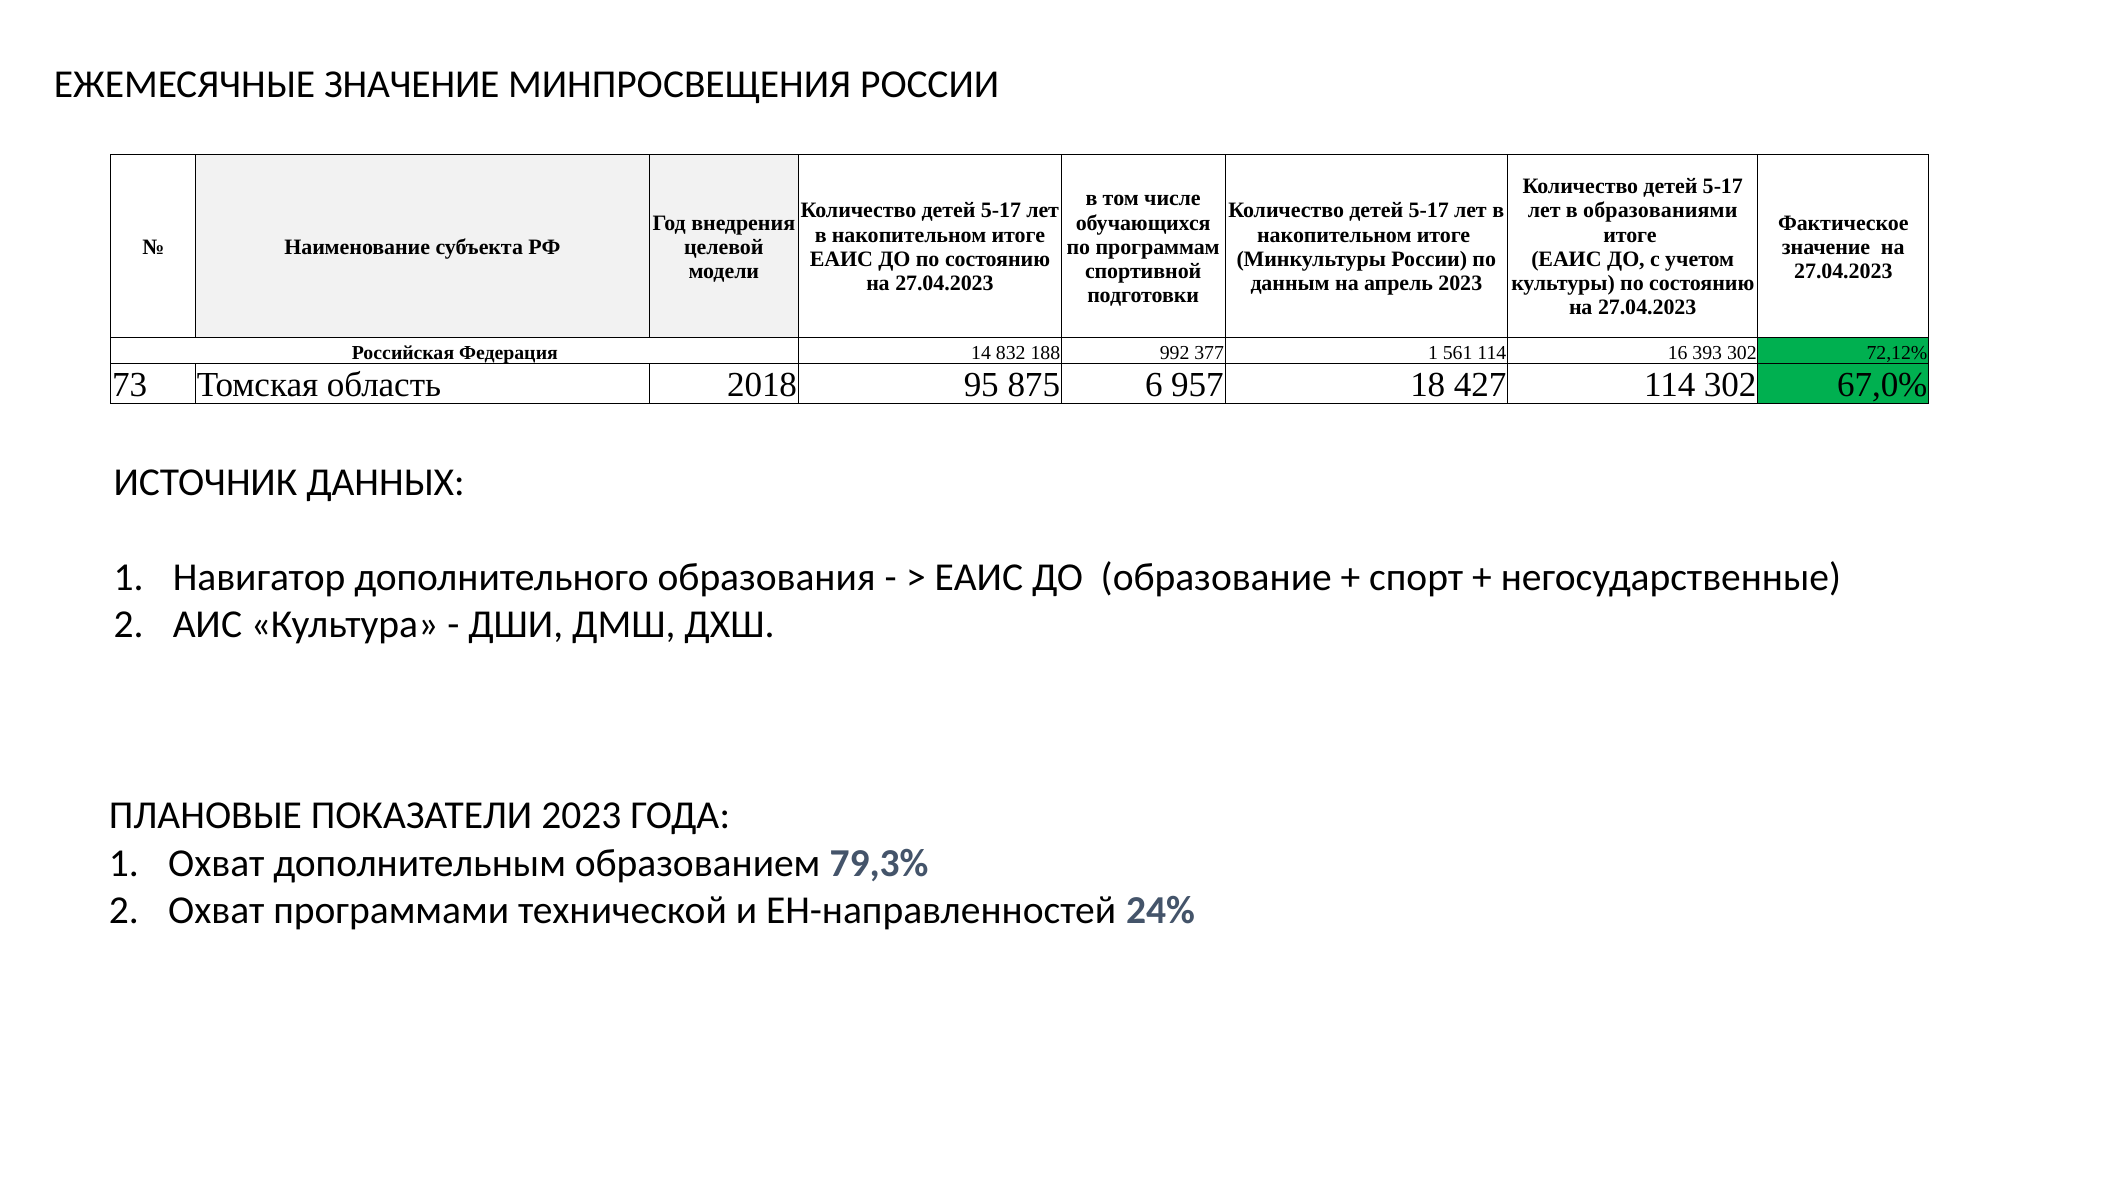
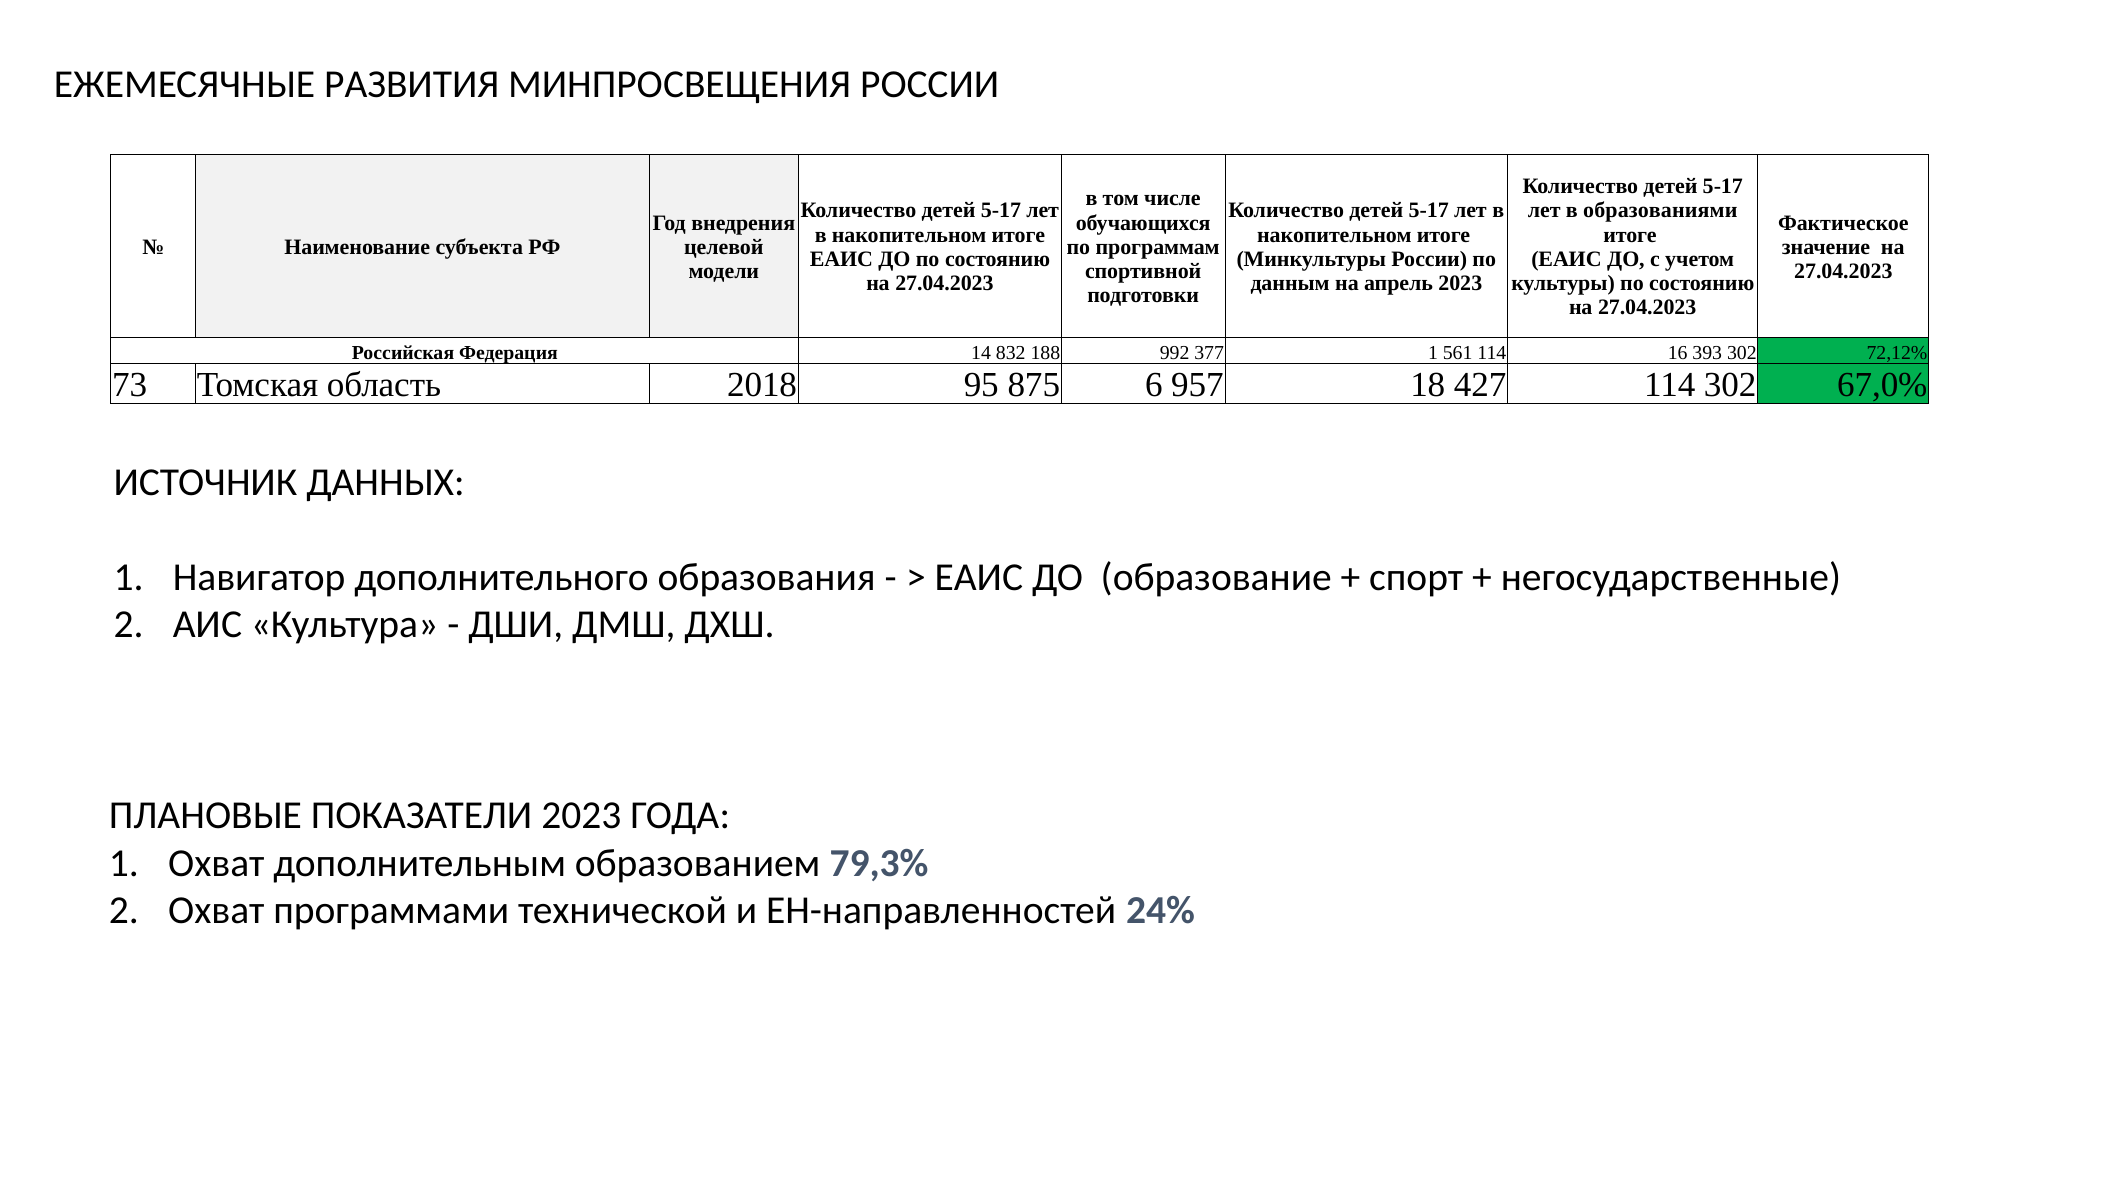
ЕЖЕМЕСЯЧНЫЕ ЗНАЧЕНИЕ: ЗНАЧЕНИЕ -> РАЗВИТИЯ (412, 84)
